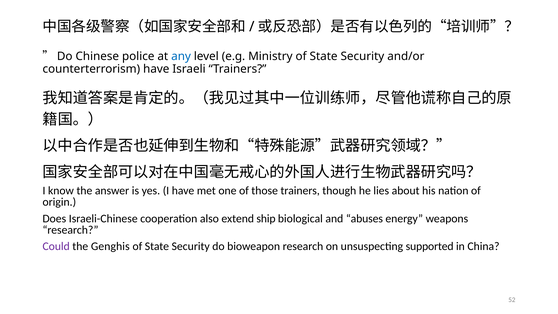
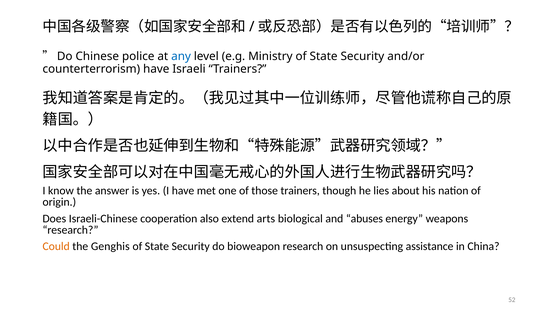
ship: ship -> arts (266, 218)
Could colour: purple -> orange (56, 246)
supported: supported -> assistance (430, 246)
